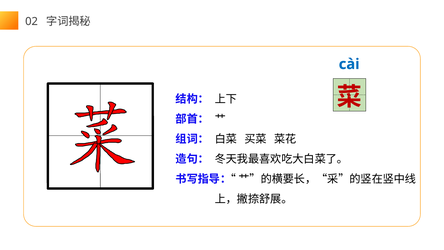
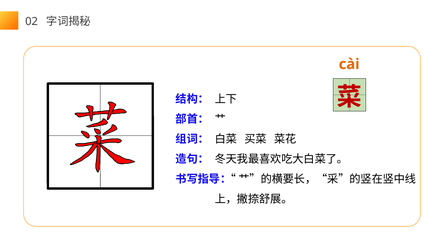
cài colour: blue -> orange (349, 64)
